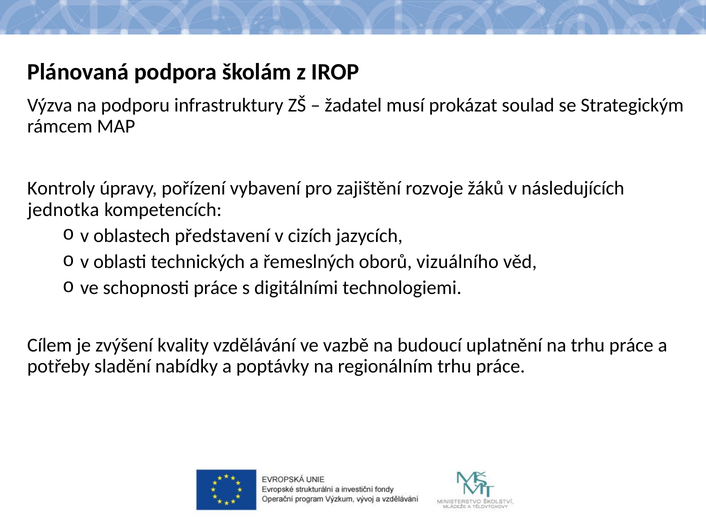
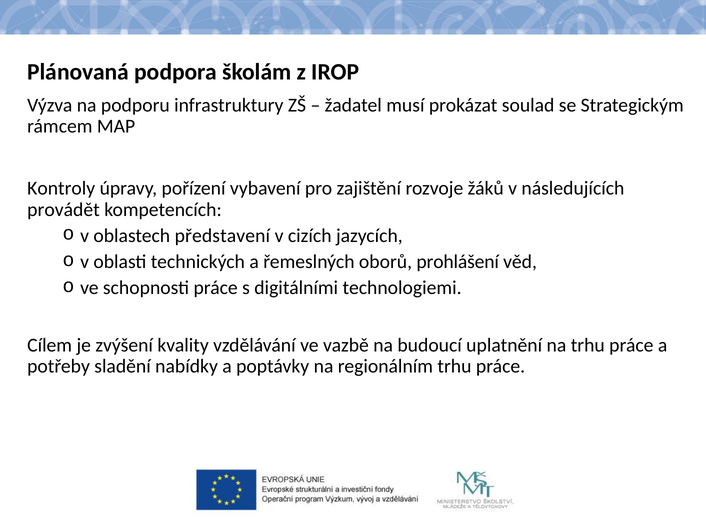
jednotka: jednotka -> provádět (63, 209)
vizuálního: vizuálního -> prohlášení (458, 262)
